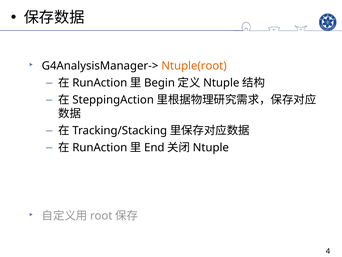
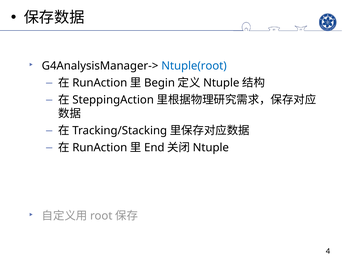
Ntuple(root colour: orange -> blue (194, 66)
